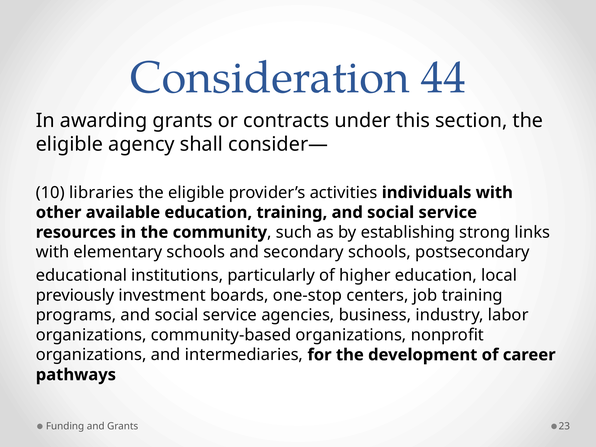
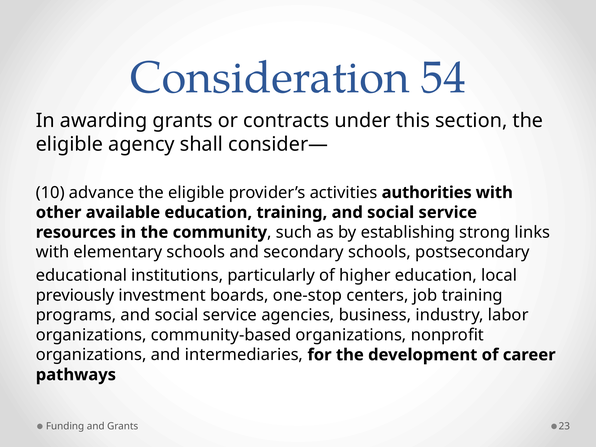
44: 44 -> 54 (443, 78)
libraries: libraries -> advance (101, 193)
individuals: individuals -> authorities (427, 193)
